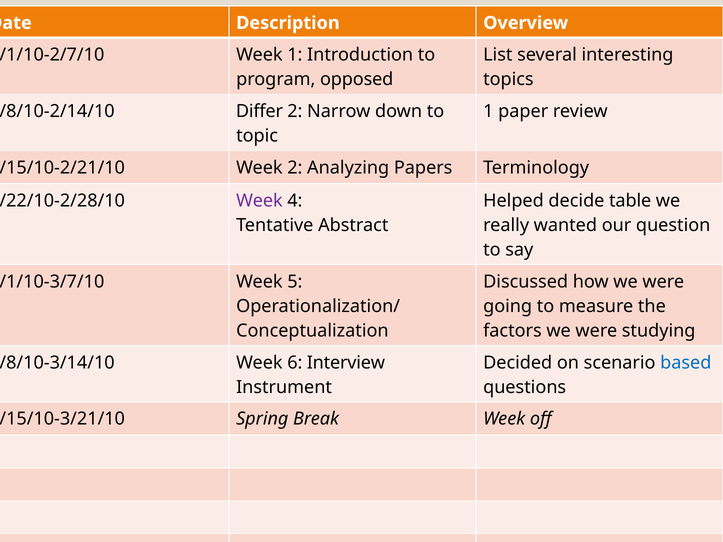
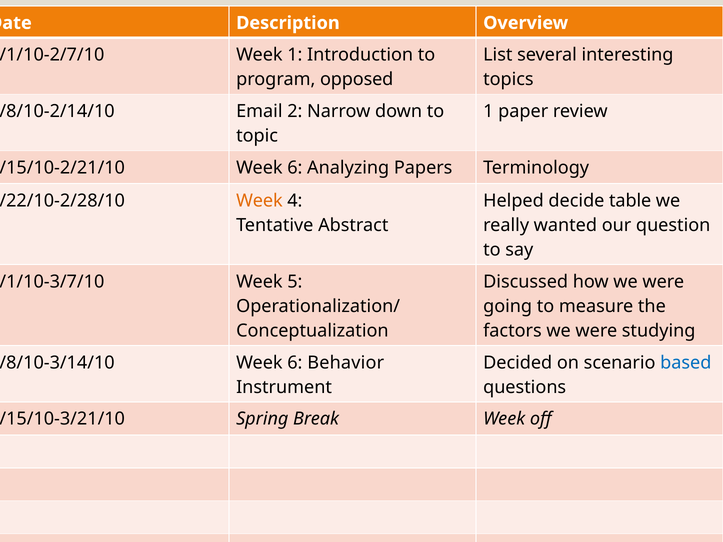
Differ: Differ -> Email (259, 111)
2: 2 -> 6 (295, 168)
Week colour: purple -> orange (259, 201)
Interview: Interview -> Behavior (346, 363)
